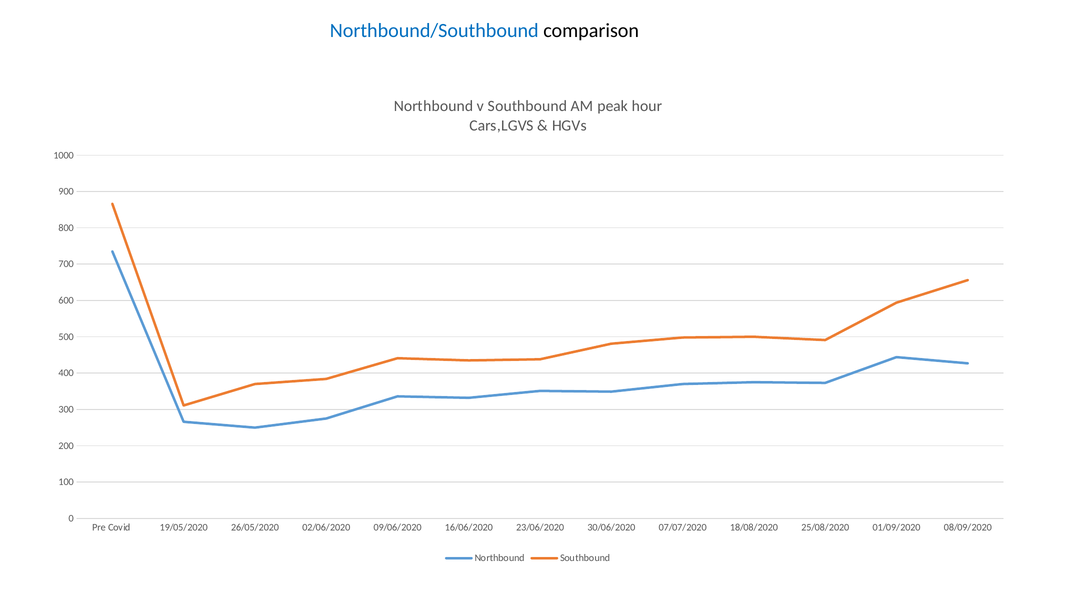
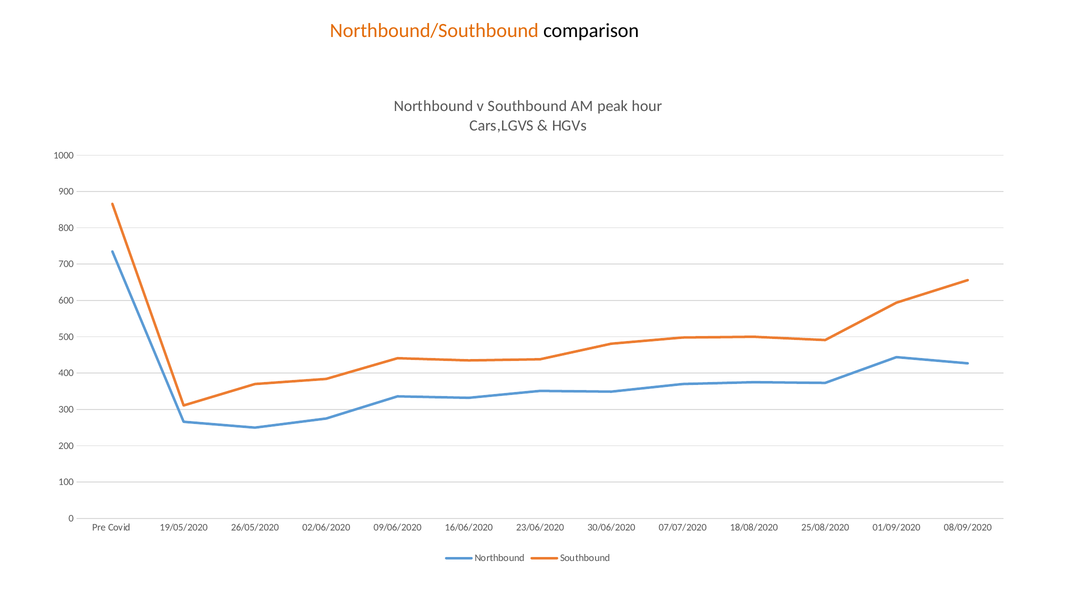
Northbound/Southbound colour: blue -> orange (434, 30)
